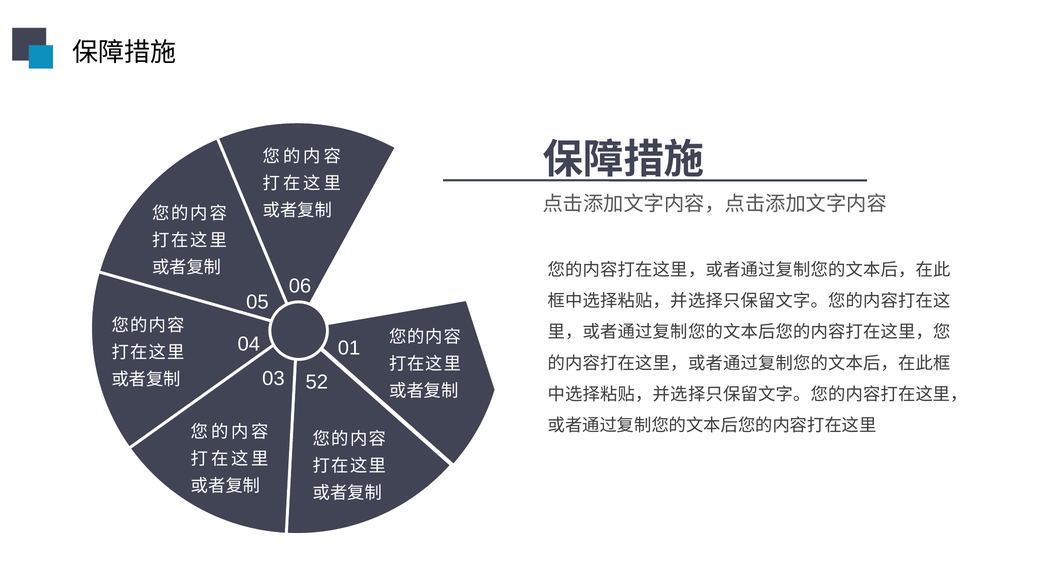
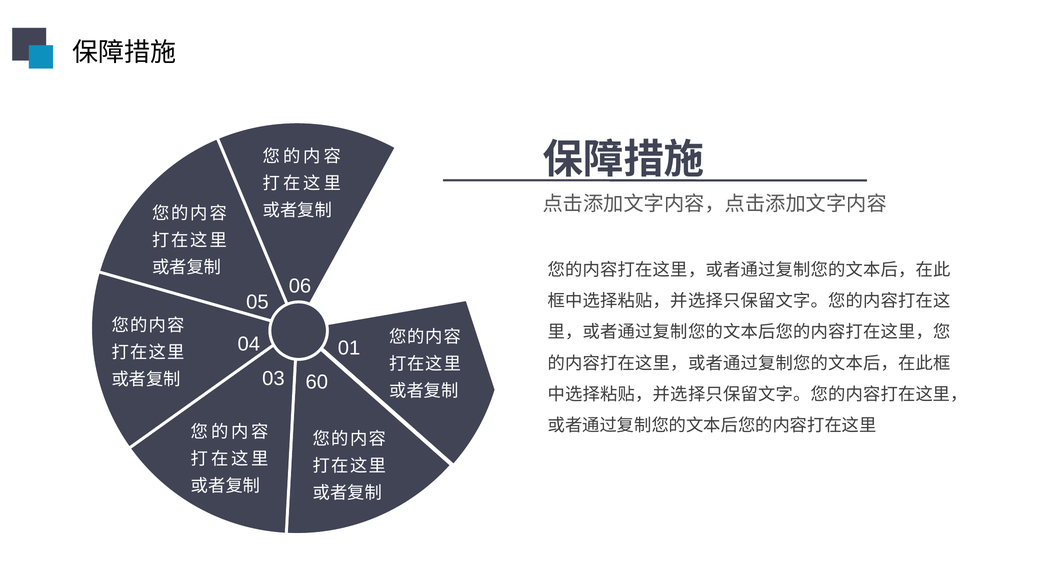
52: 52 -> 60 (317, 383)
